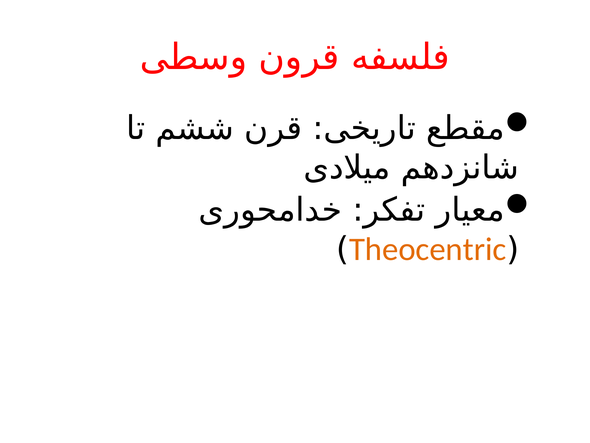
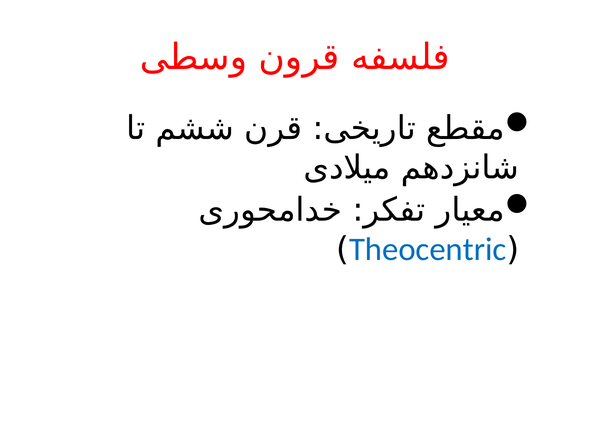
Theocentric colour: orange -> blue (428, 249)
